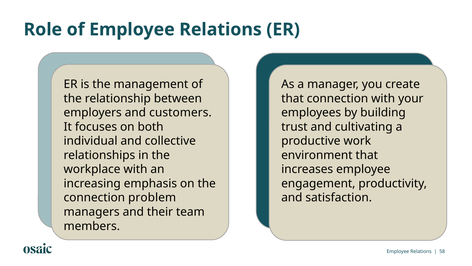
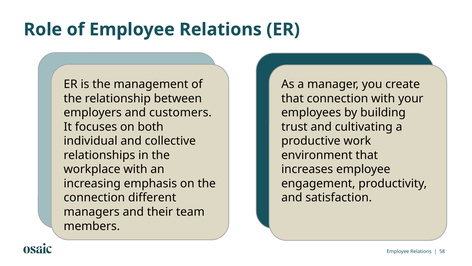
problem: problem -> different (152, 197)
